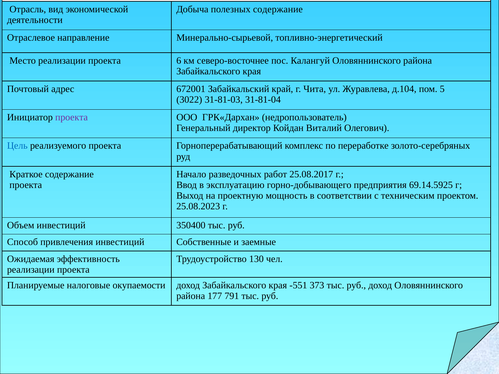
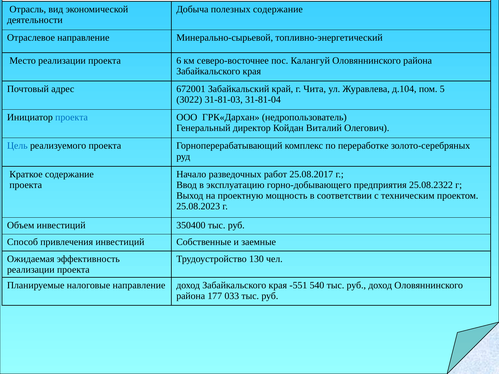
проекта colour: purple -> blue (72, 117)
69.14.5925: 69.14.5925 -> 25.08.2322 (431, 185)
налоговые окупаемости: окупаемости -> направление (139, 285)
373: 373 -> 540 (317, 285)
791: 791 -> 033 (232, 296)
